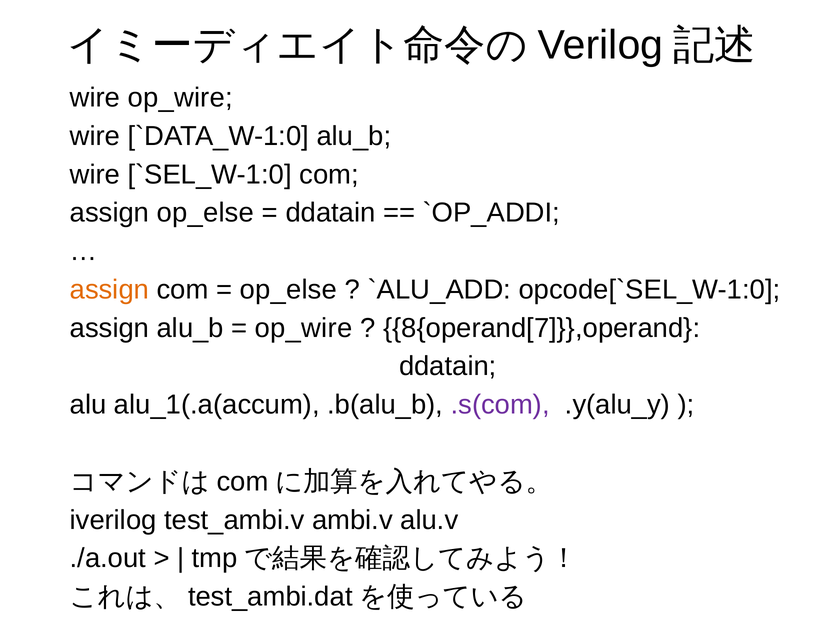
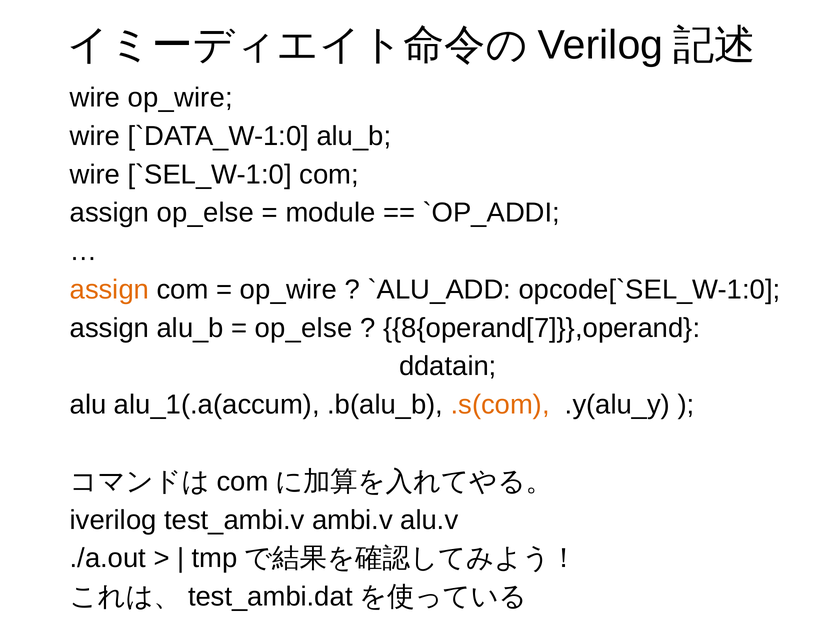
ddatain: ddatain -> module (331, 213)
op_else: op_else -> op_wire (288, 290)
op_wire: op_wire -> op_else (304, 328)
.s(com colour: purple -> orange (500, 405)
